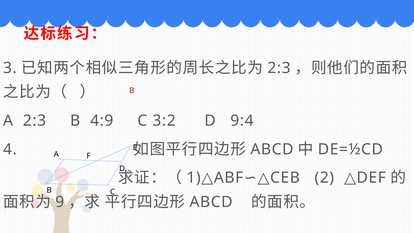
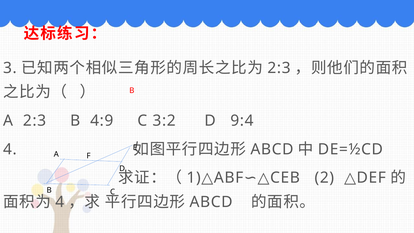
9: 9 -> 4 (60, 202)
